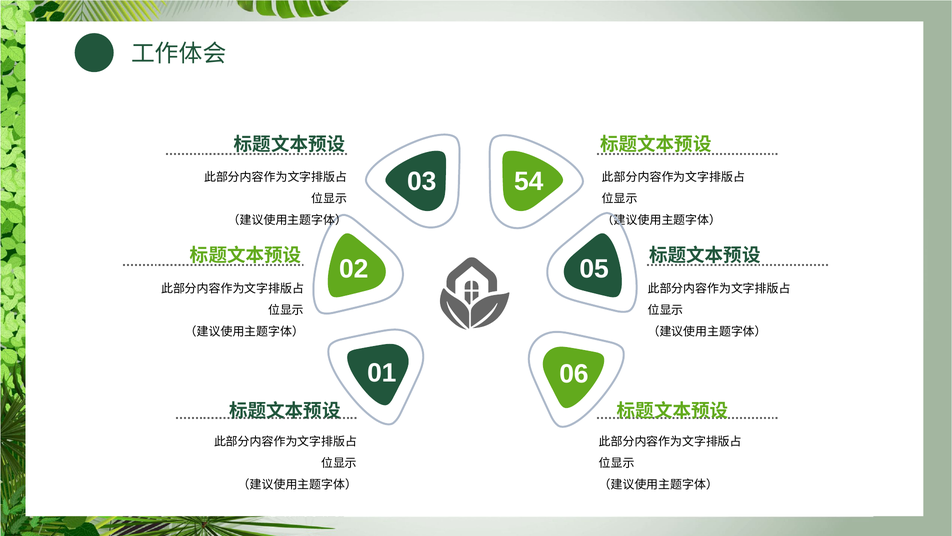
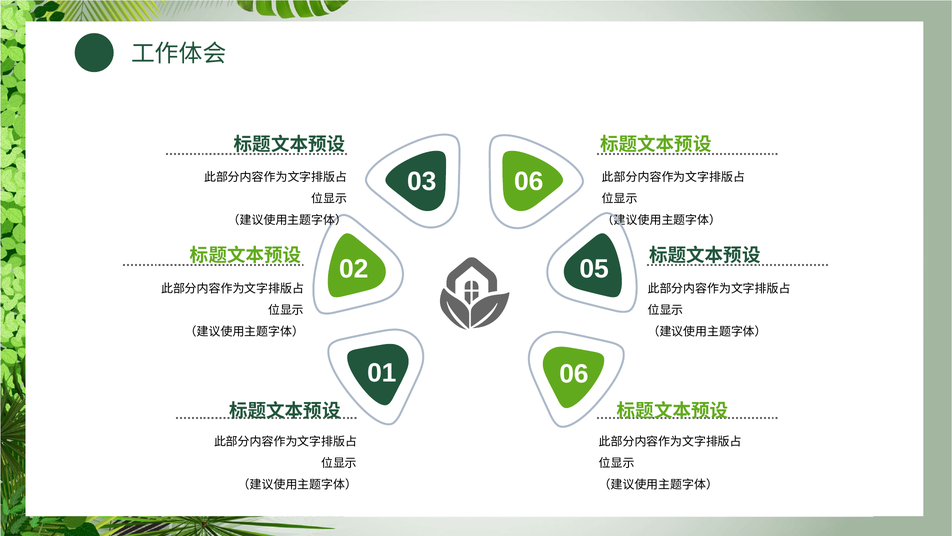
03 54: 54 -> 06 (529, 181)
